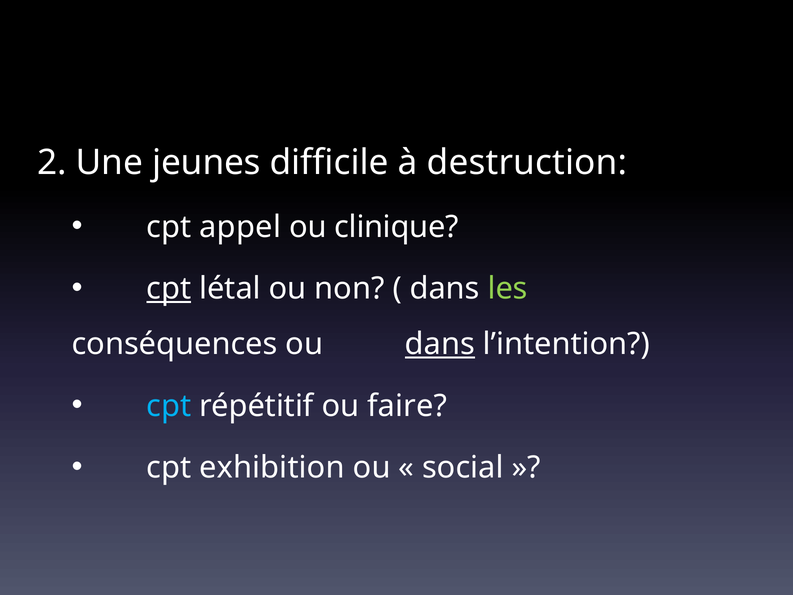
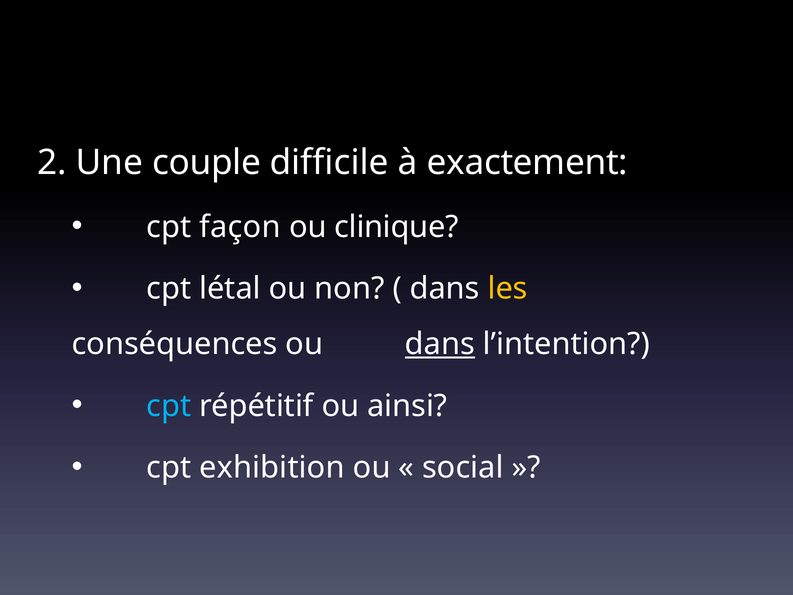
jeunes: jeunes -> couple (207, 163)
destruction: destruction -> exactement (527, 163)
appel: appel -> façon (240, 227)
cpt underline: present -> none (169, 289)
les colour: light green -> yellow (508, 289)
faire: faire -> ainsi (407, 406)
